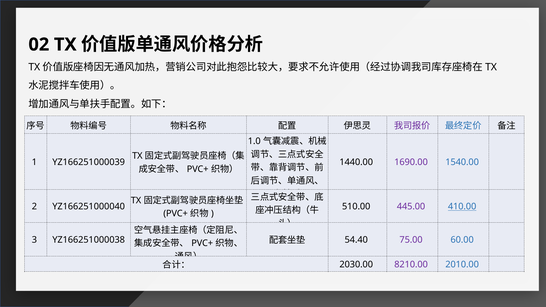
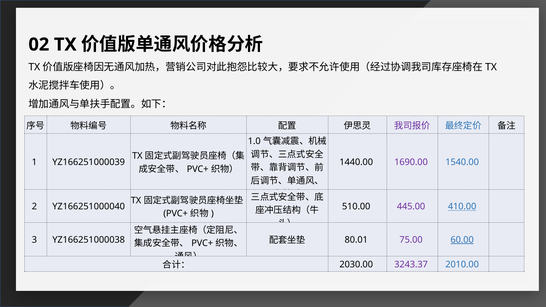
54.40: 54.40 -> 80.01 (356, 240)
60.00 underline: none -> present (462, 240)
8210.00: 8210.00 -> 3243.37 (411, 265)
